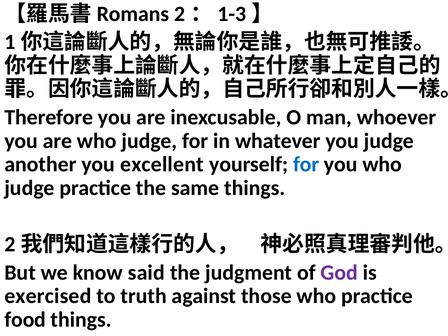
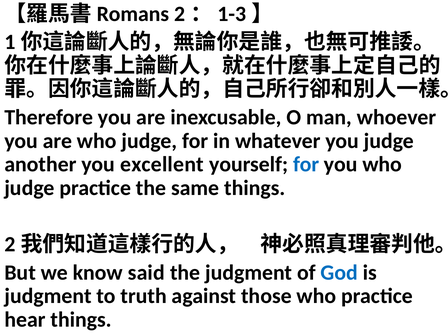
God colour: purple -> blue (339, 273)
exercised: exercised -> judgment (48, 296)
food: food -> hear (25, 320)
